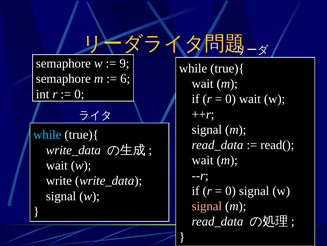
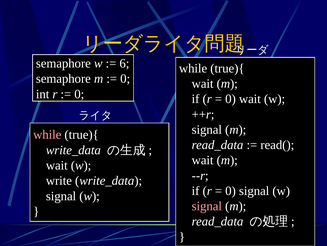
9: 9 -> 6 (124, 63)
6: 6 -> 0 (125, 79)
while colour: light blue -> pink (47, 134)
